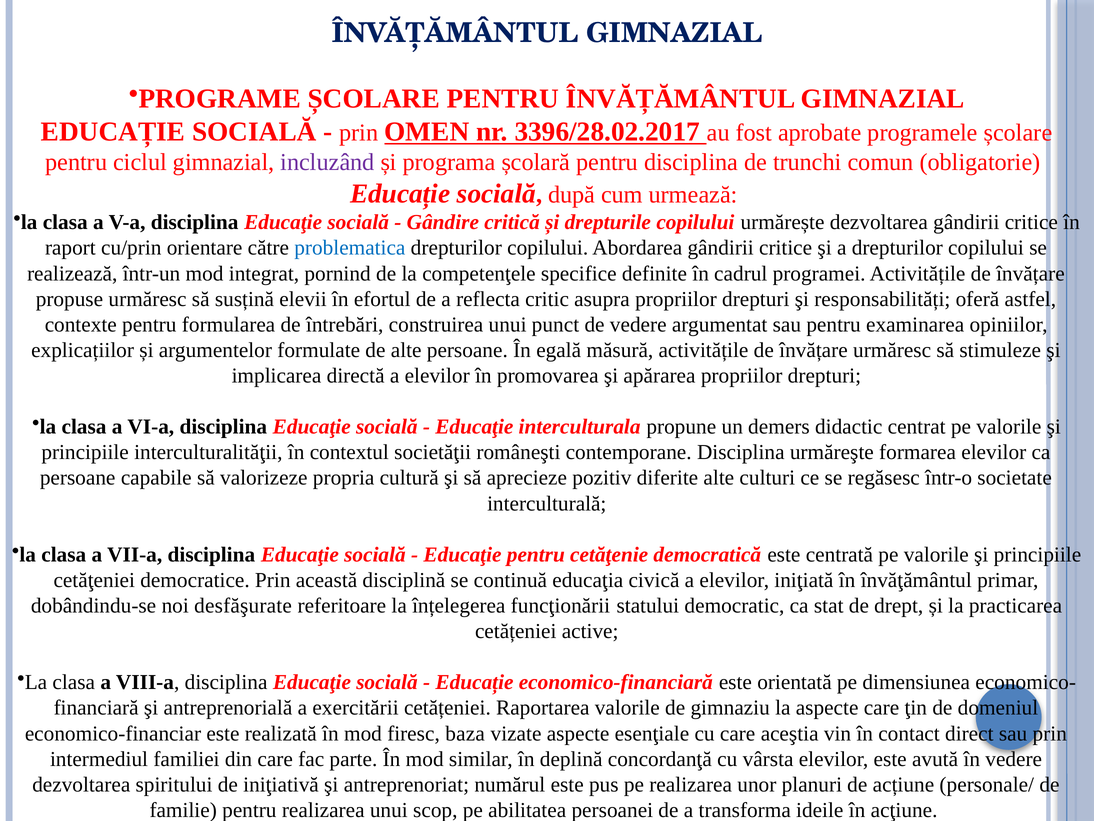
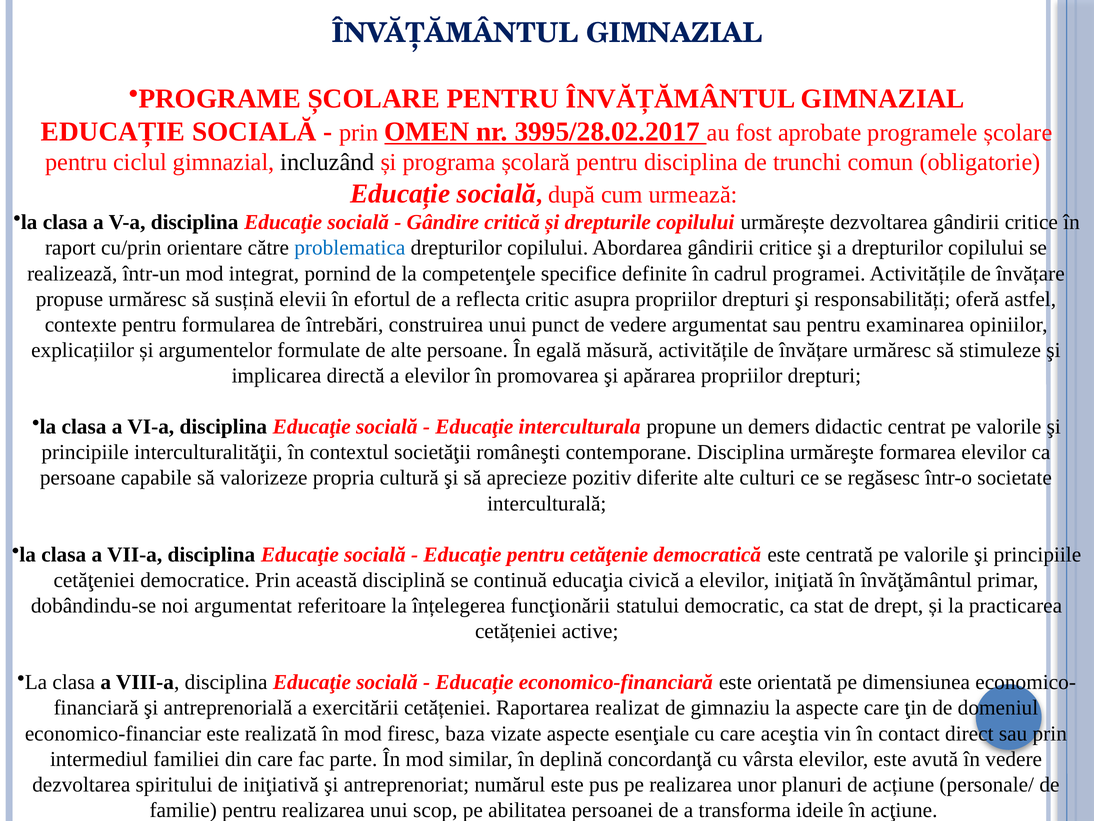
3396/28.02.2017: 3396/28.02.2017 -> 3995/28.02.2017 (607, 132)
incluzând colour: purple -> black (328, 162)
noi desfăşurate: desfăşurate -> argumentat (243, 605)
Raportarea valorile: valorile -> realizat (627, 708)
